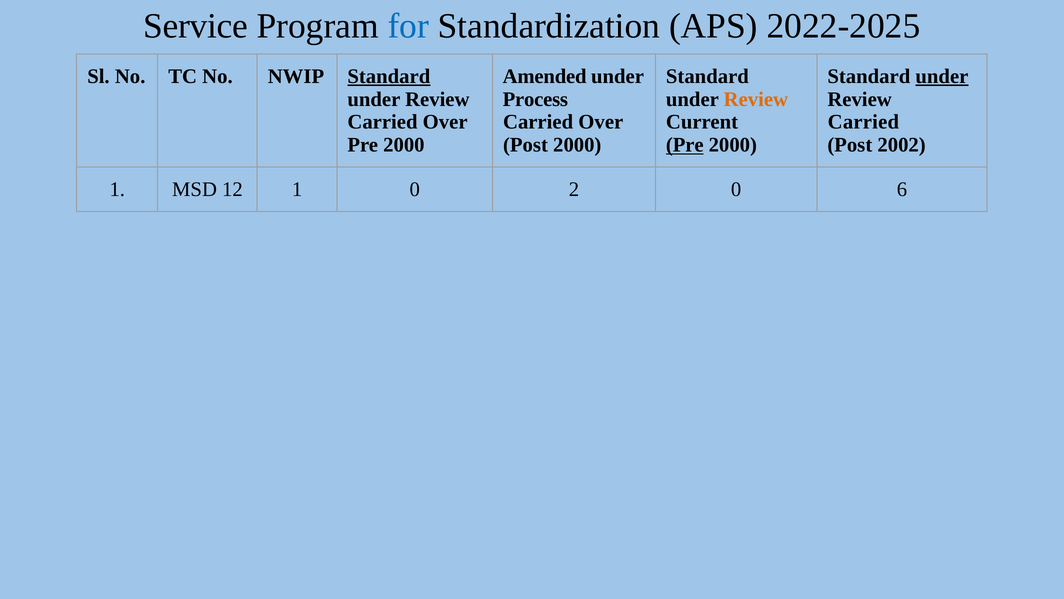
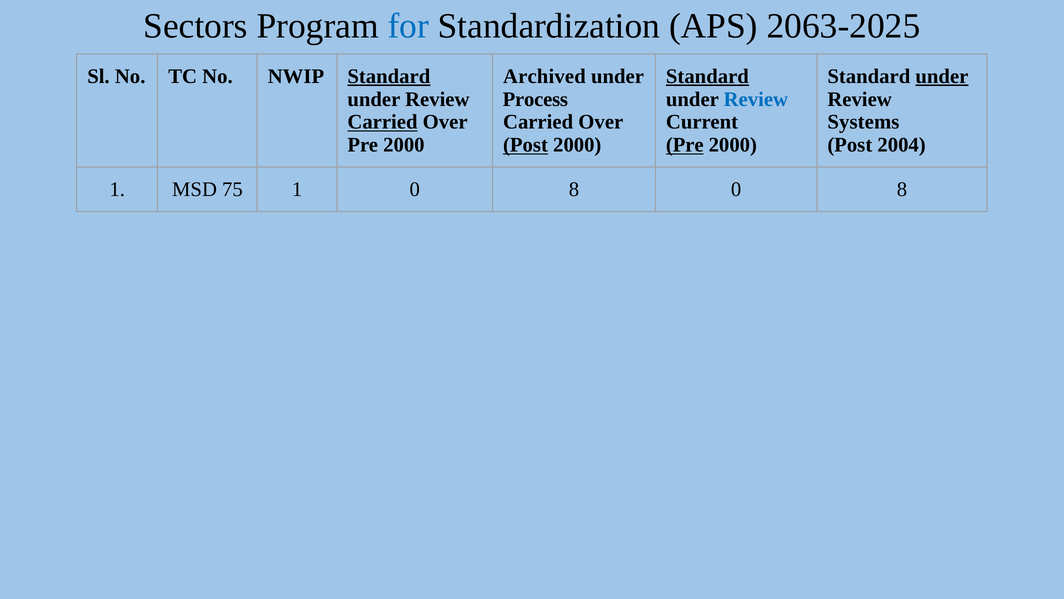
Service: Service -> Sectors (196, 26)
2022-2025: 2022-2025 -> 2063-2025 (843, 26)
Amended: Amended -> Archived (544, 76)
Standard underline: none -> present (707, 76)
Review colour: orange -> blue (756, 99)
Carried underline: none -> present (382, 122)
Carried: Carried -> Systems (863, 122)
Post underline: none -> present (526, 145)
2002: 2002 -> 2004 (902, 145)
12: 12 -> 75 (232, 189)
1 0 2: 2 -> 8 (574, 189)
6: 6 -> 8 (902, 189)
